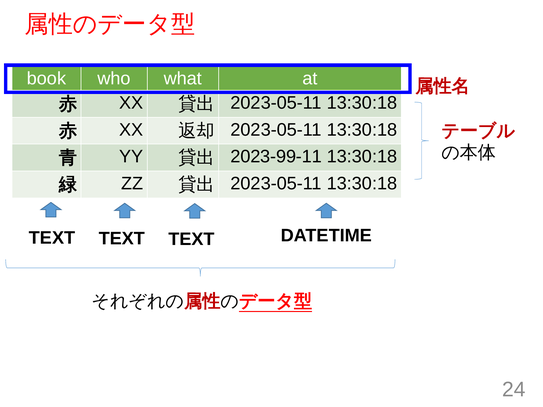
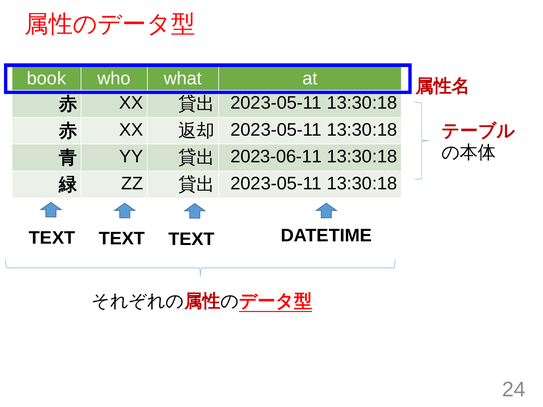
2023-99-11: 2023-99-11 -> 2023-06-11 (276, 157)
